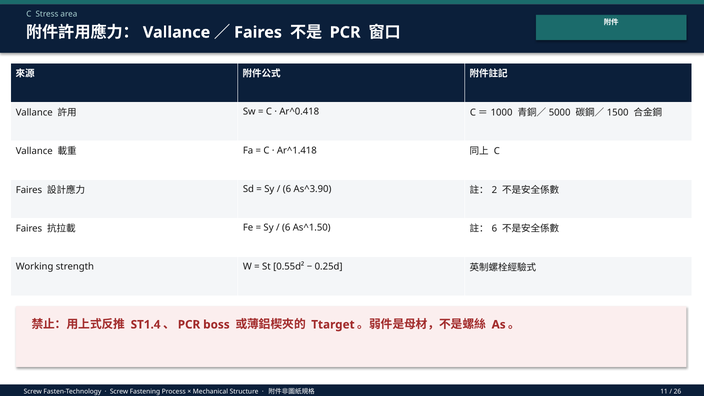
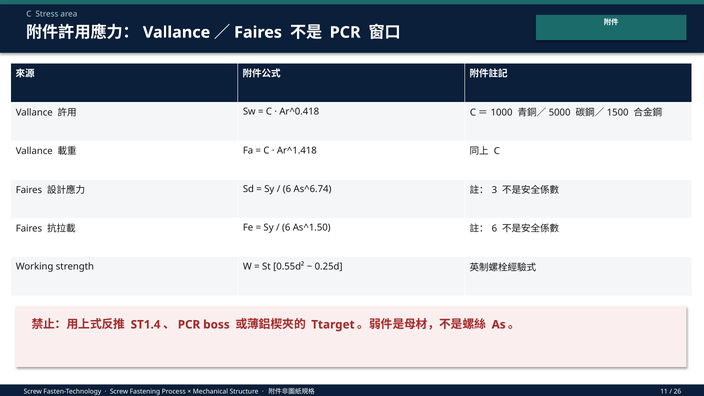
As^3.90: As^3.90 -> As^6.74 (312, 189)
2: 2 -> 3 (494, 190)
